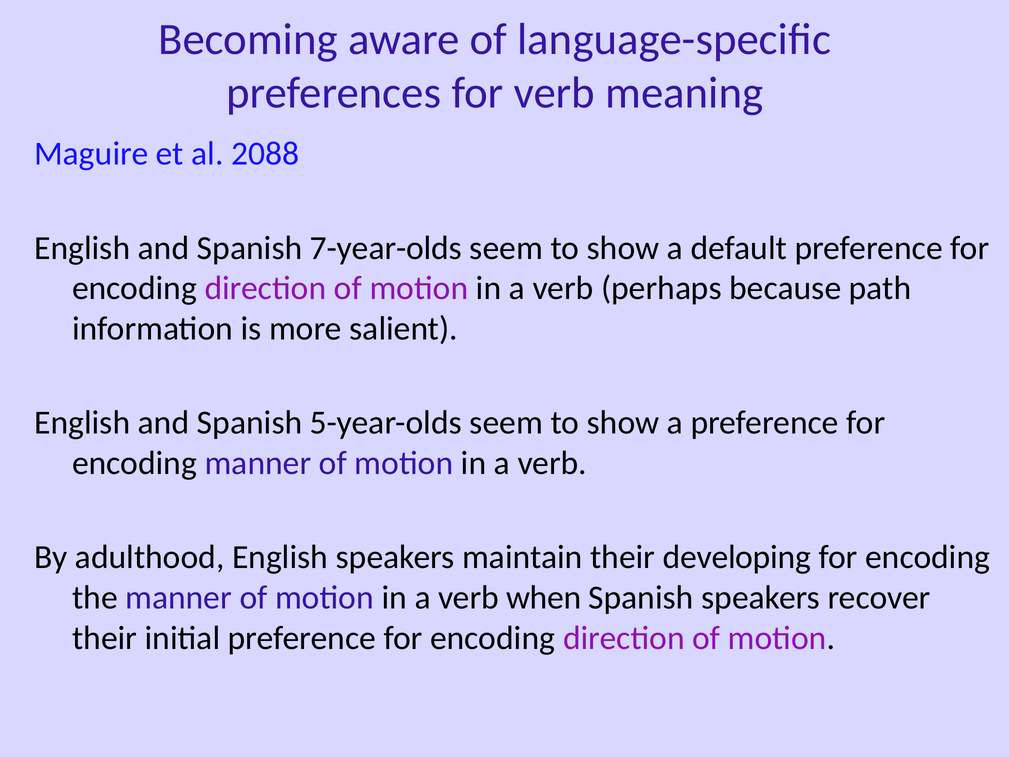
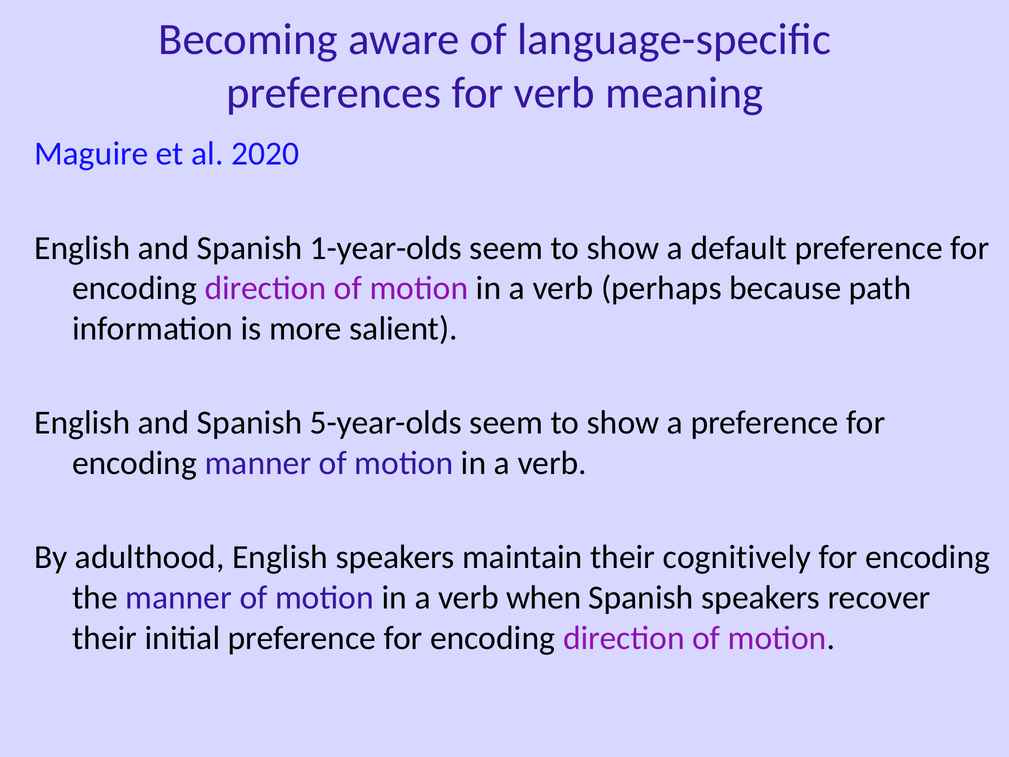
2088: 2088 -> 2020 (265, 154)
7-year-olds: 7-year-olds -> 1-year-olds (386, 248)
developing: developing -> cognitively (737, 557)
